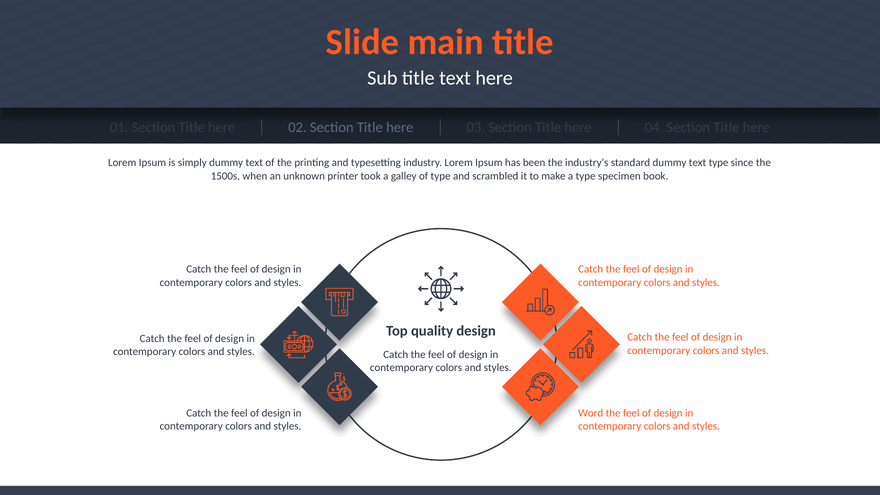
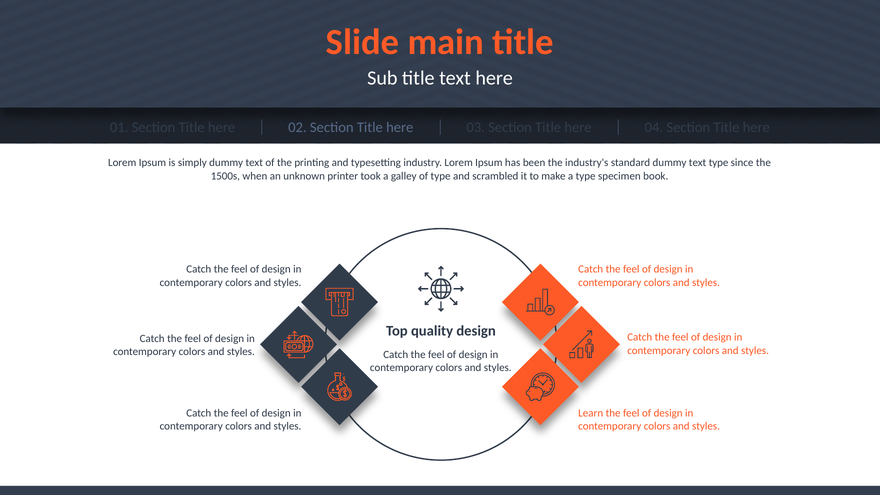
Word: Word -> Learn (591, 413)
